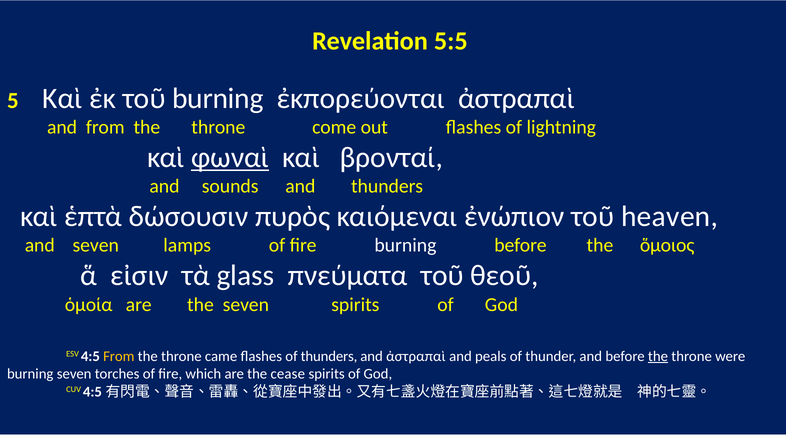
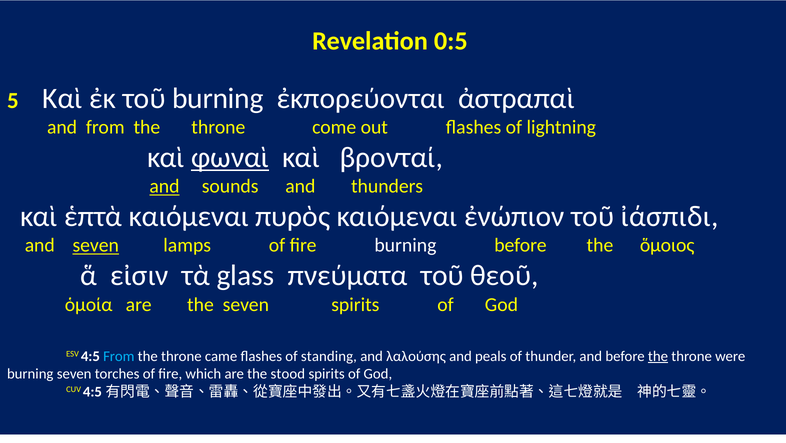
5:5: 5:5 -> 0:5 (451, 41)
and underline: none -> present (164, 186)
ἑπτὰ δώσουσιν: δώσουσιν -> καιόμεναι (189, 217)
heaven: heaven -> ἰάσπιδι (670, 217)
seven underline: none -> present (96, 246)
From colour: yellow -> light blue (119, 356)
of thunders: thunders -> standing (329, 356)
and ἀστραπαὶ: ἀστραπαὶ -> λαλούσης (416, 356)
cease: cease -> stood (288, 374)
